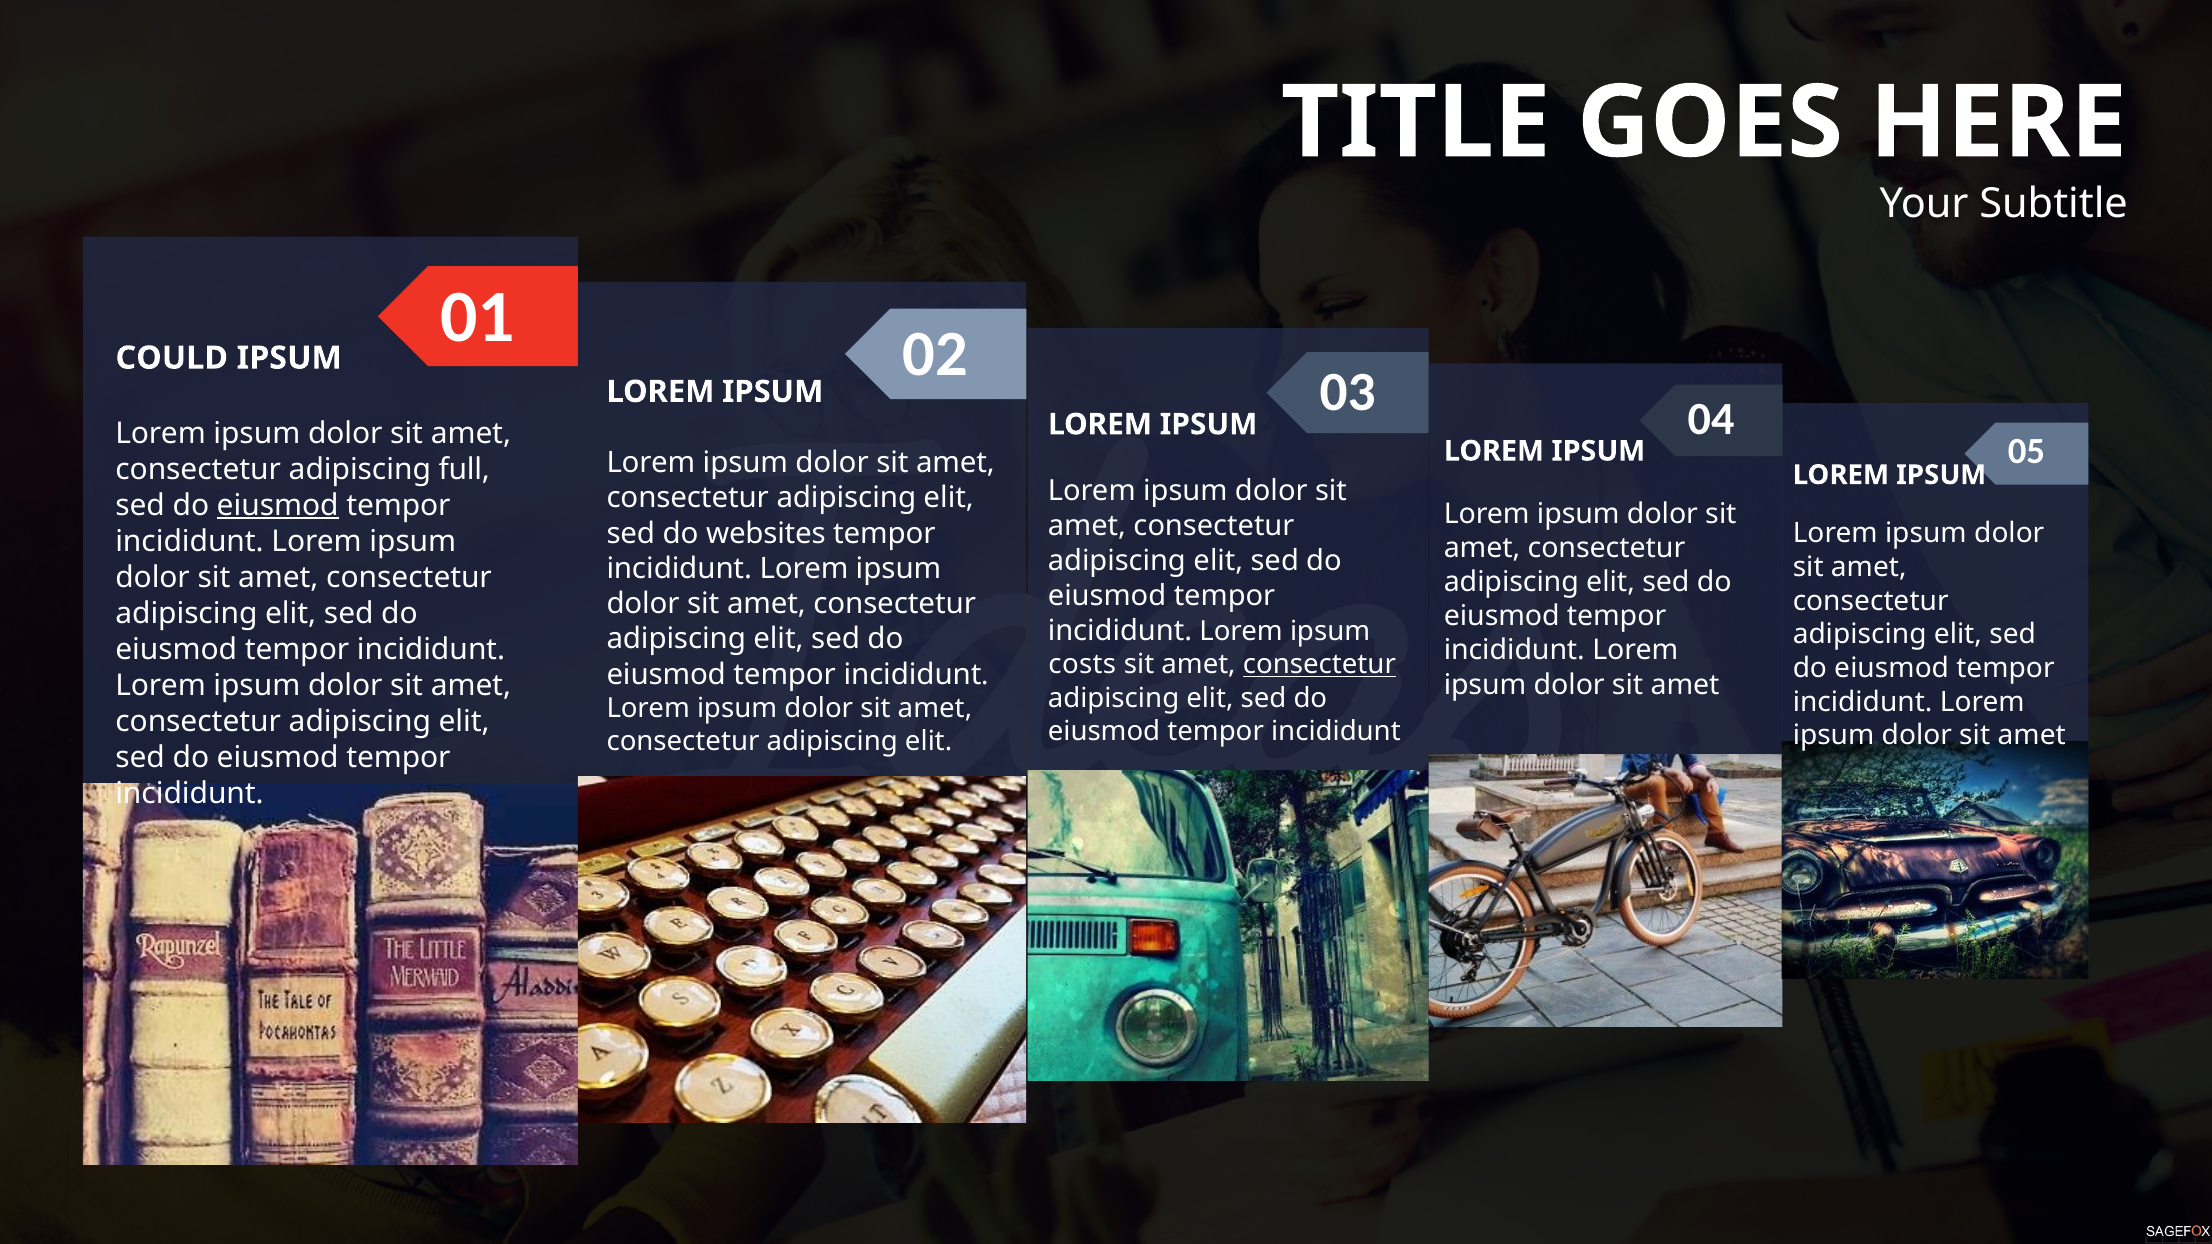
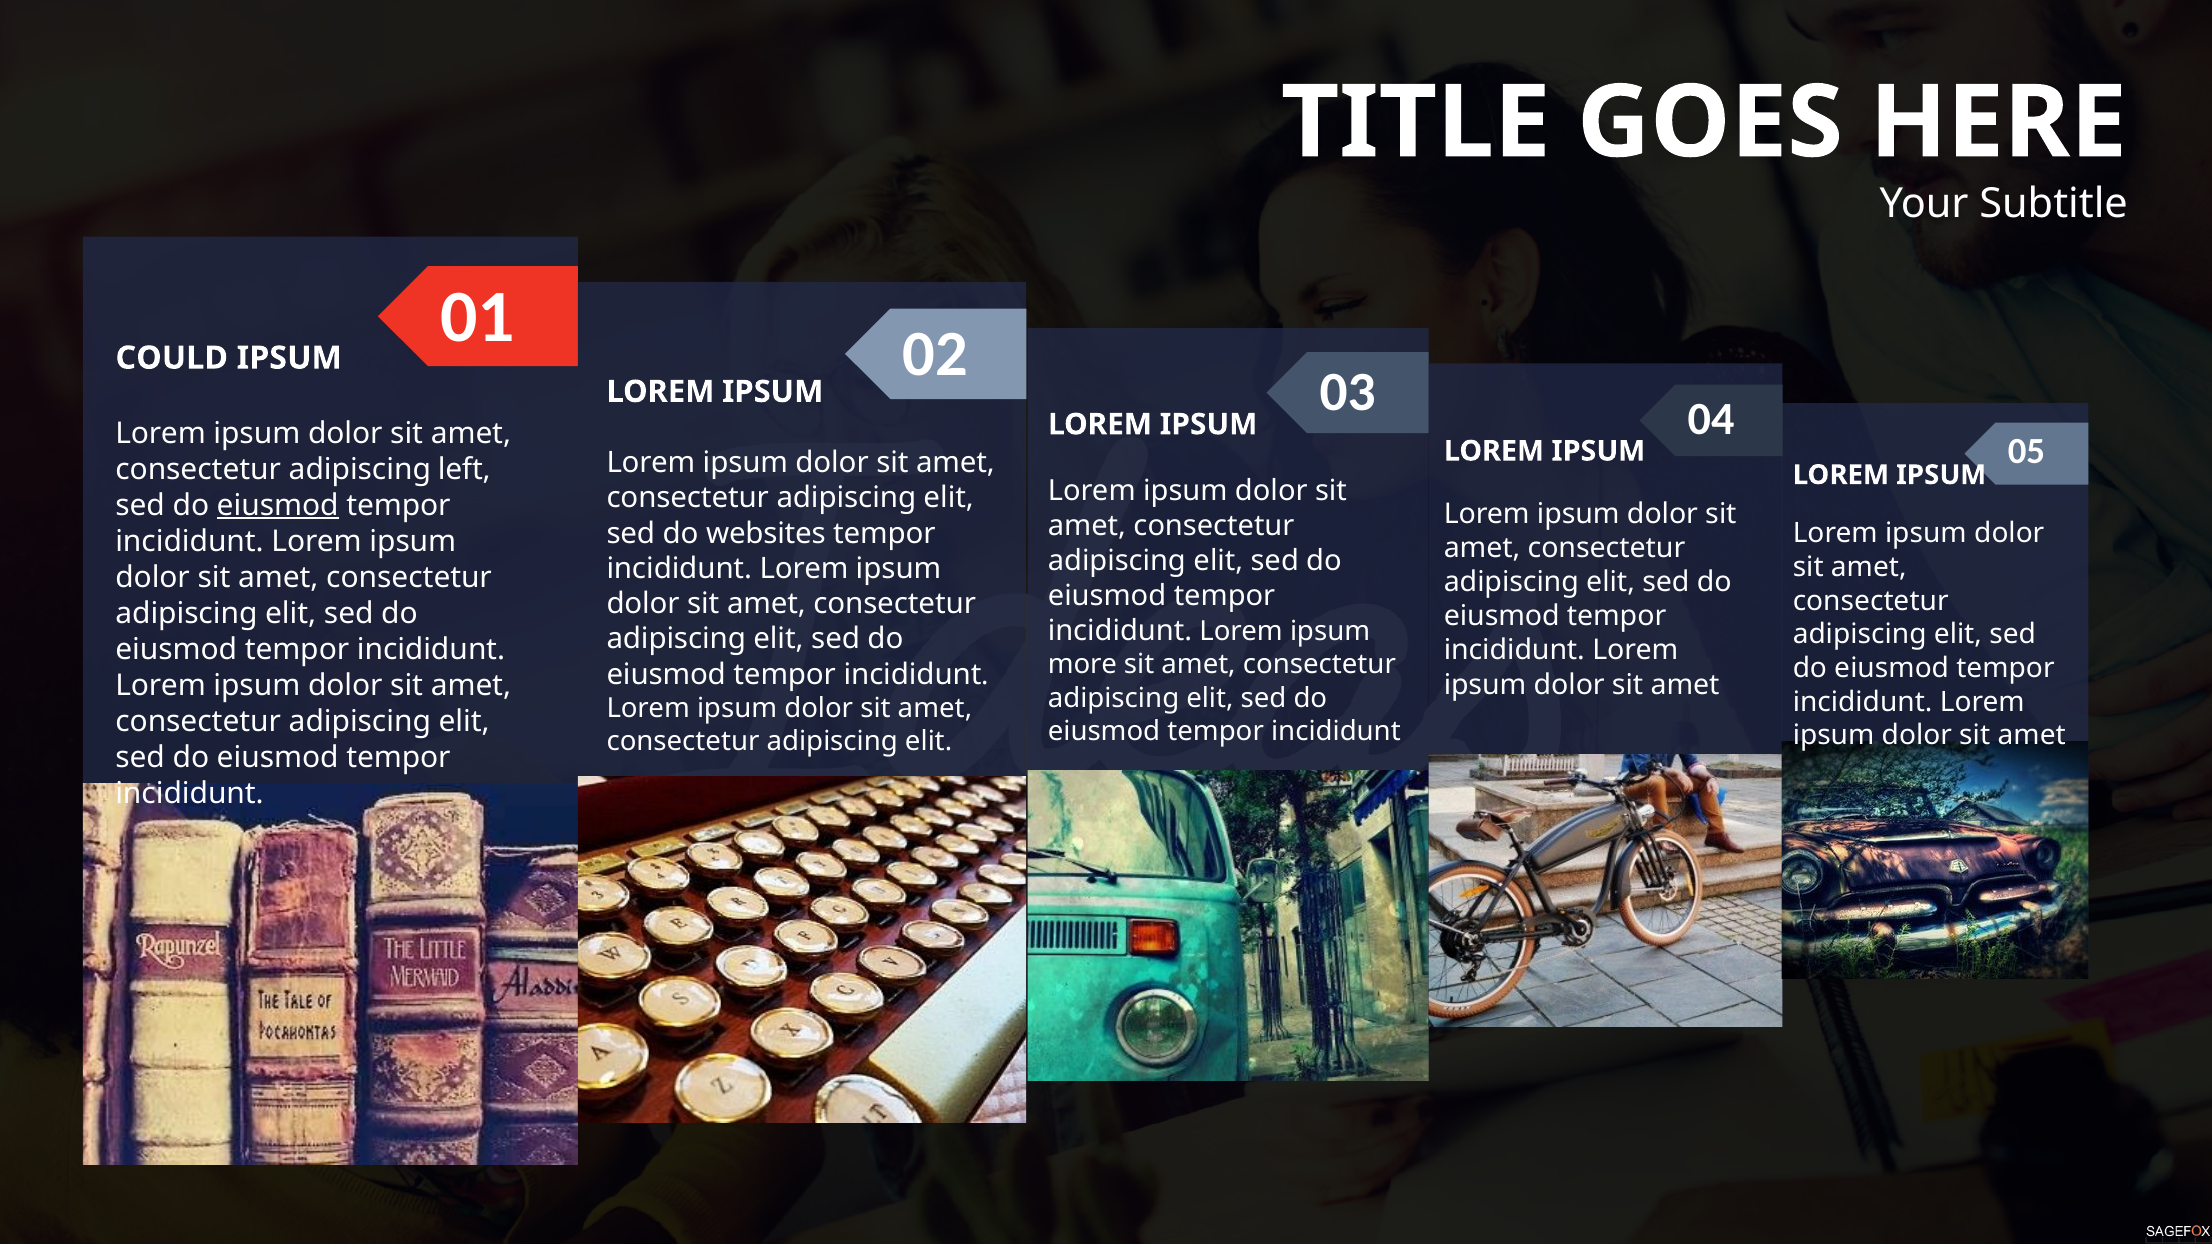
full: full -> left (464, 470)
costs: costs -> more (1082, 665)
consectetur underline: present -> none (1319, 665)
